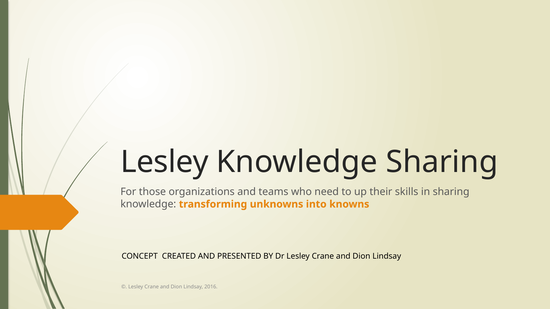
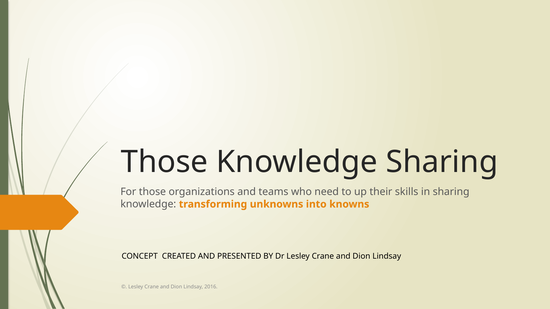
Lesley: Lesley -> Those (165, 162)
